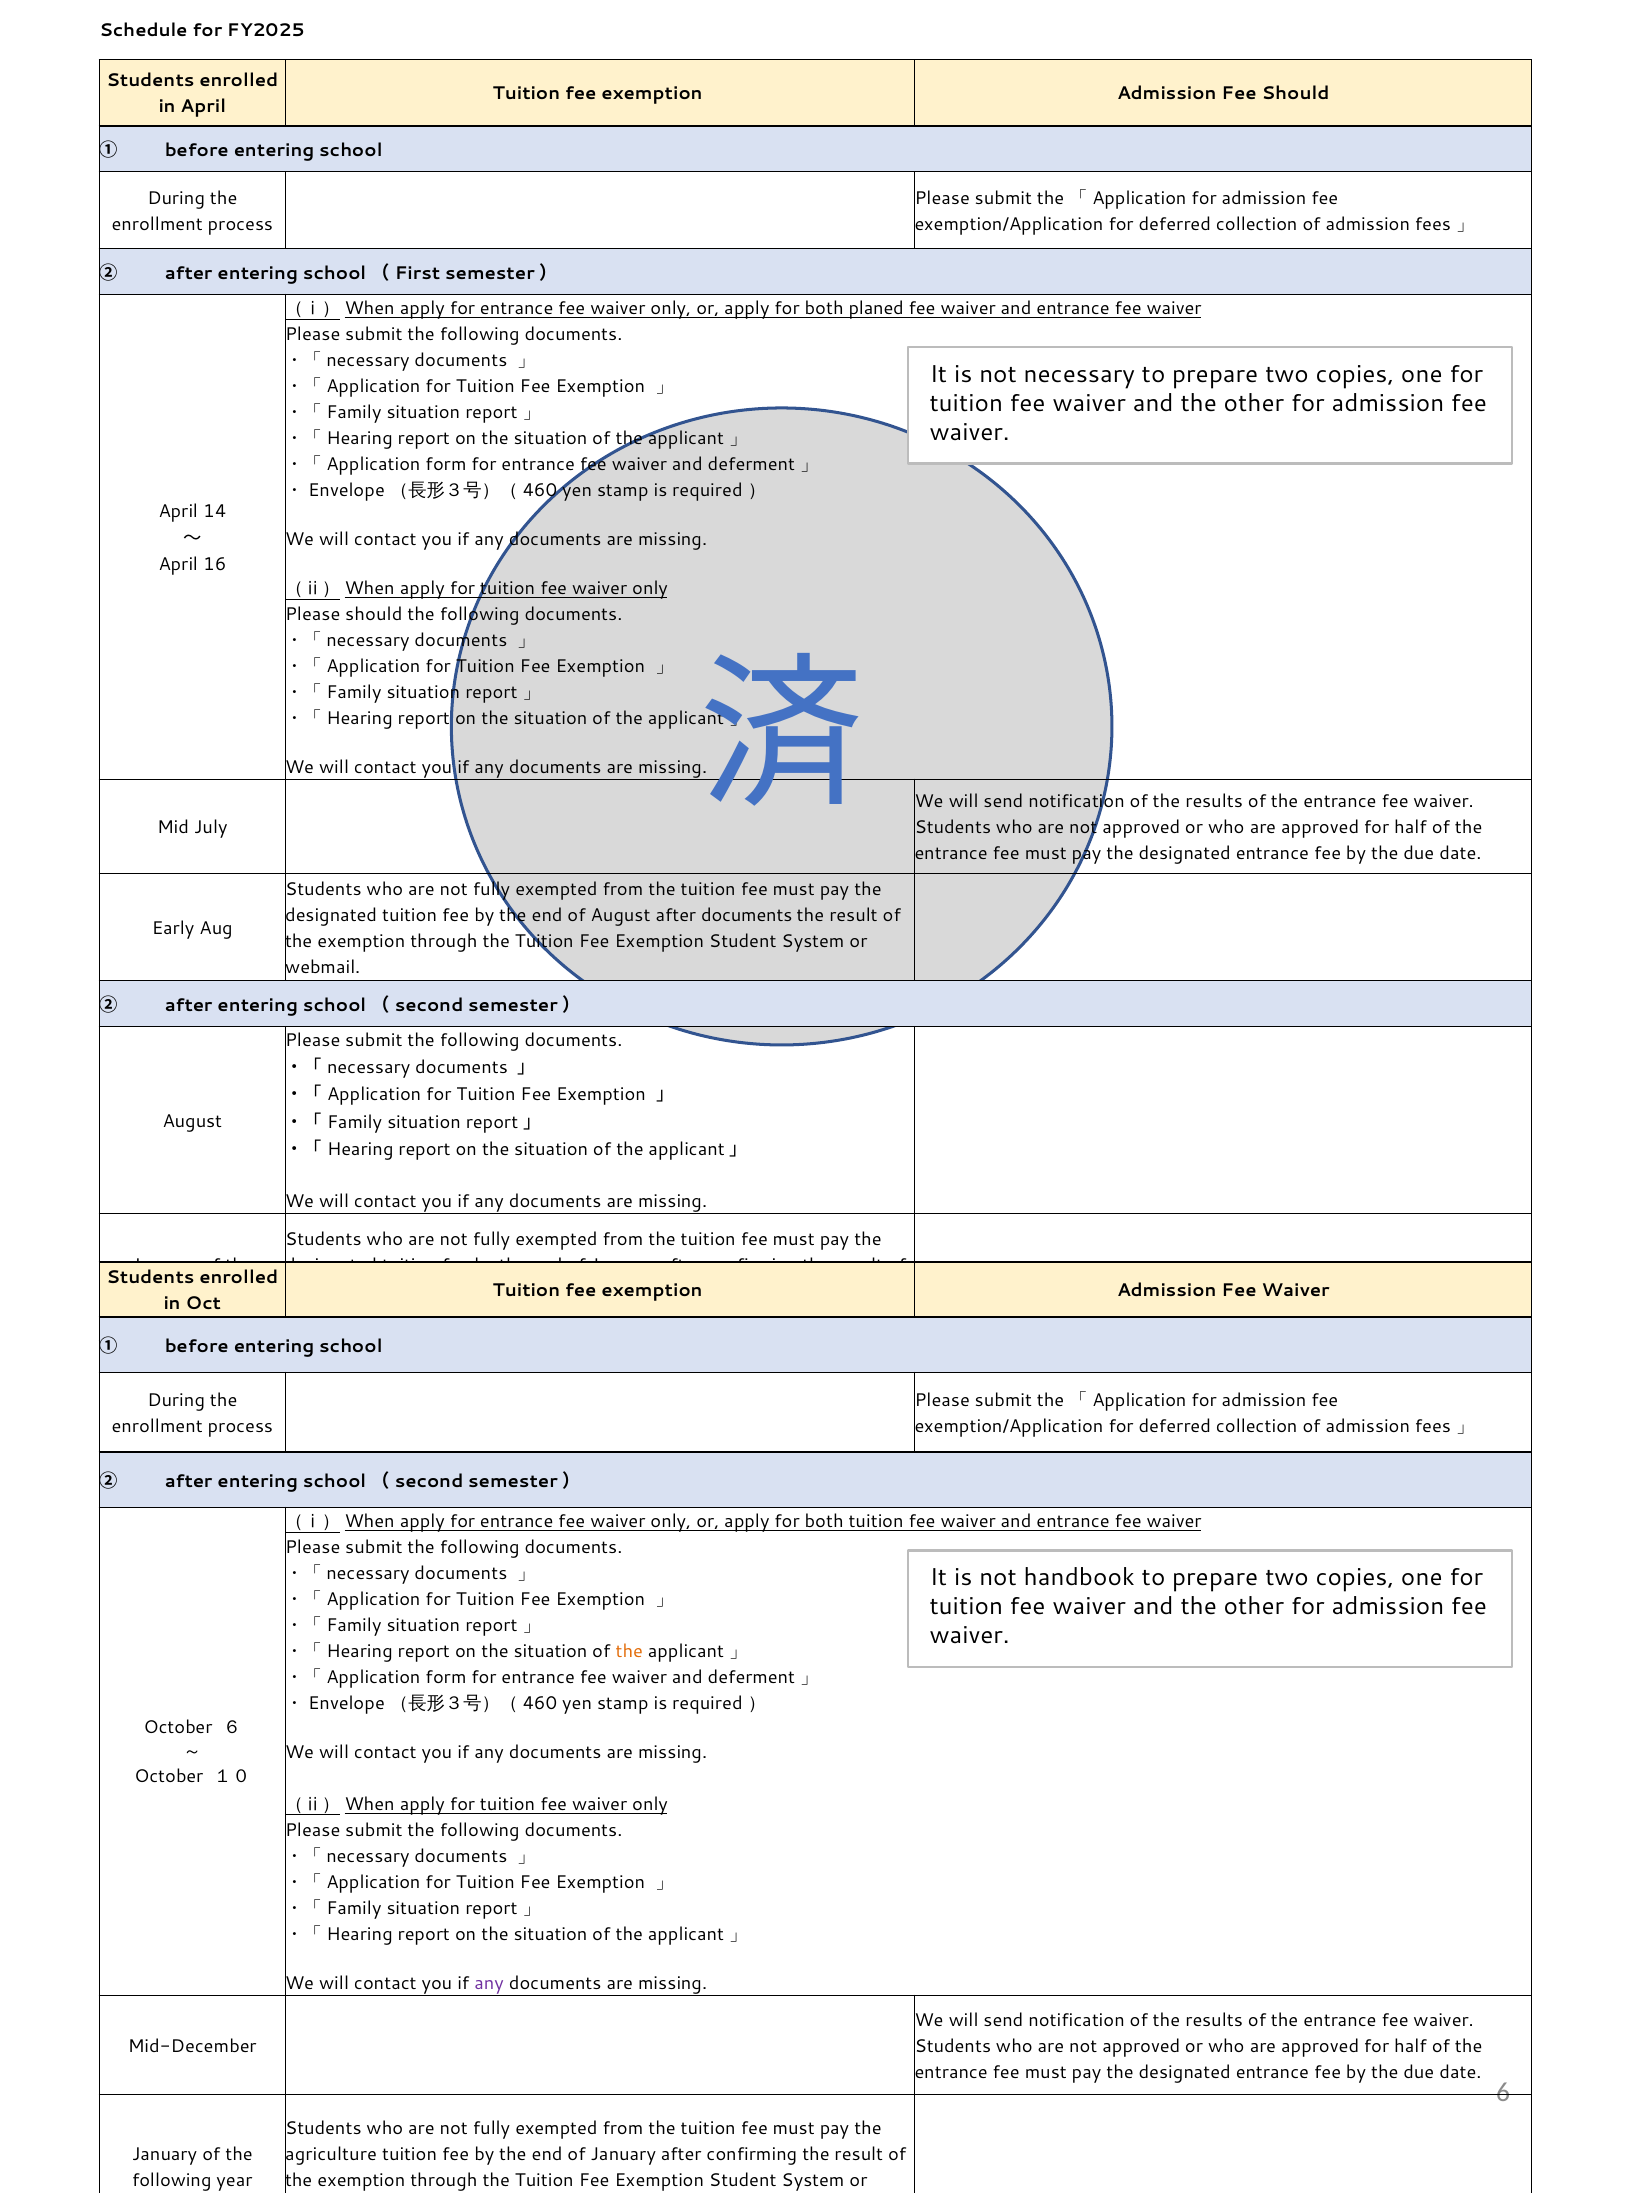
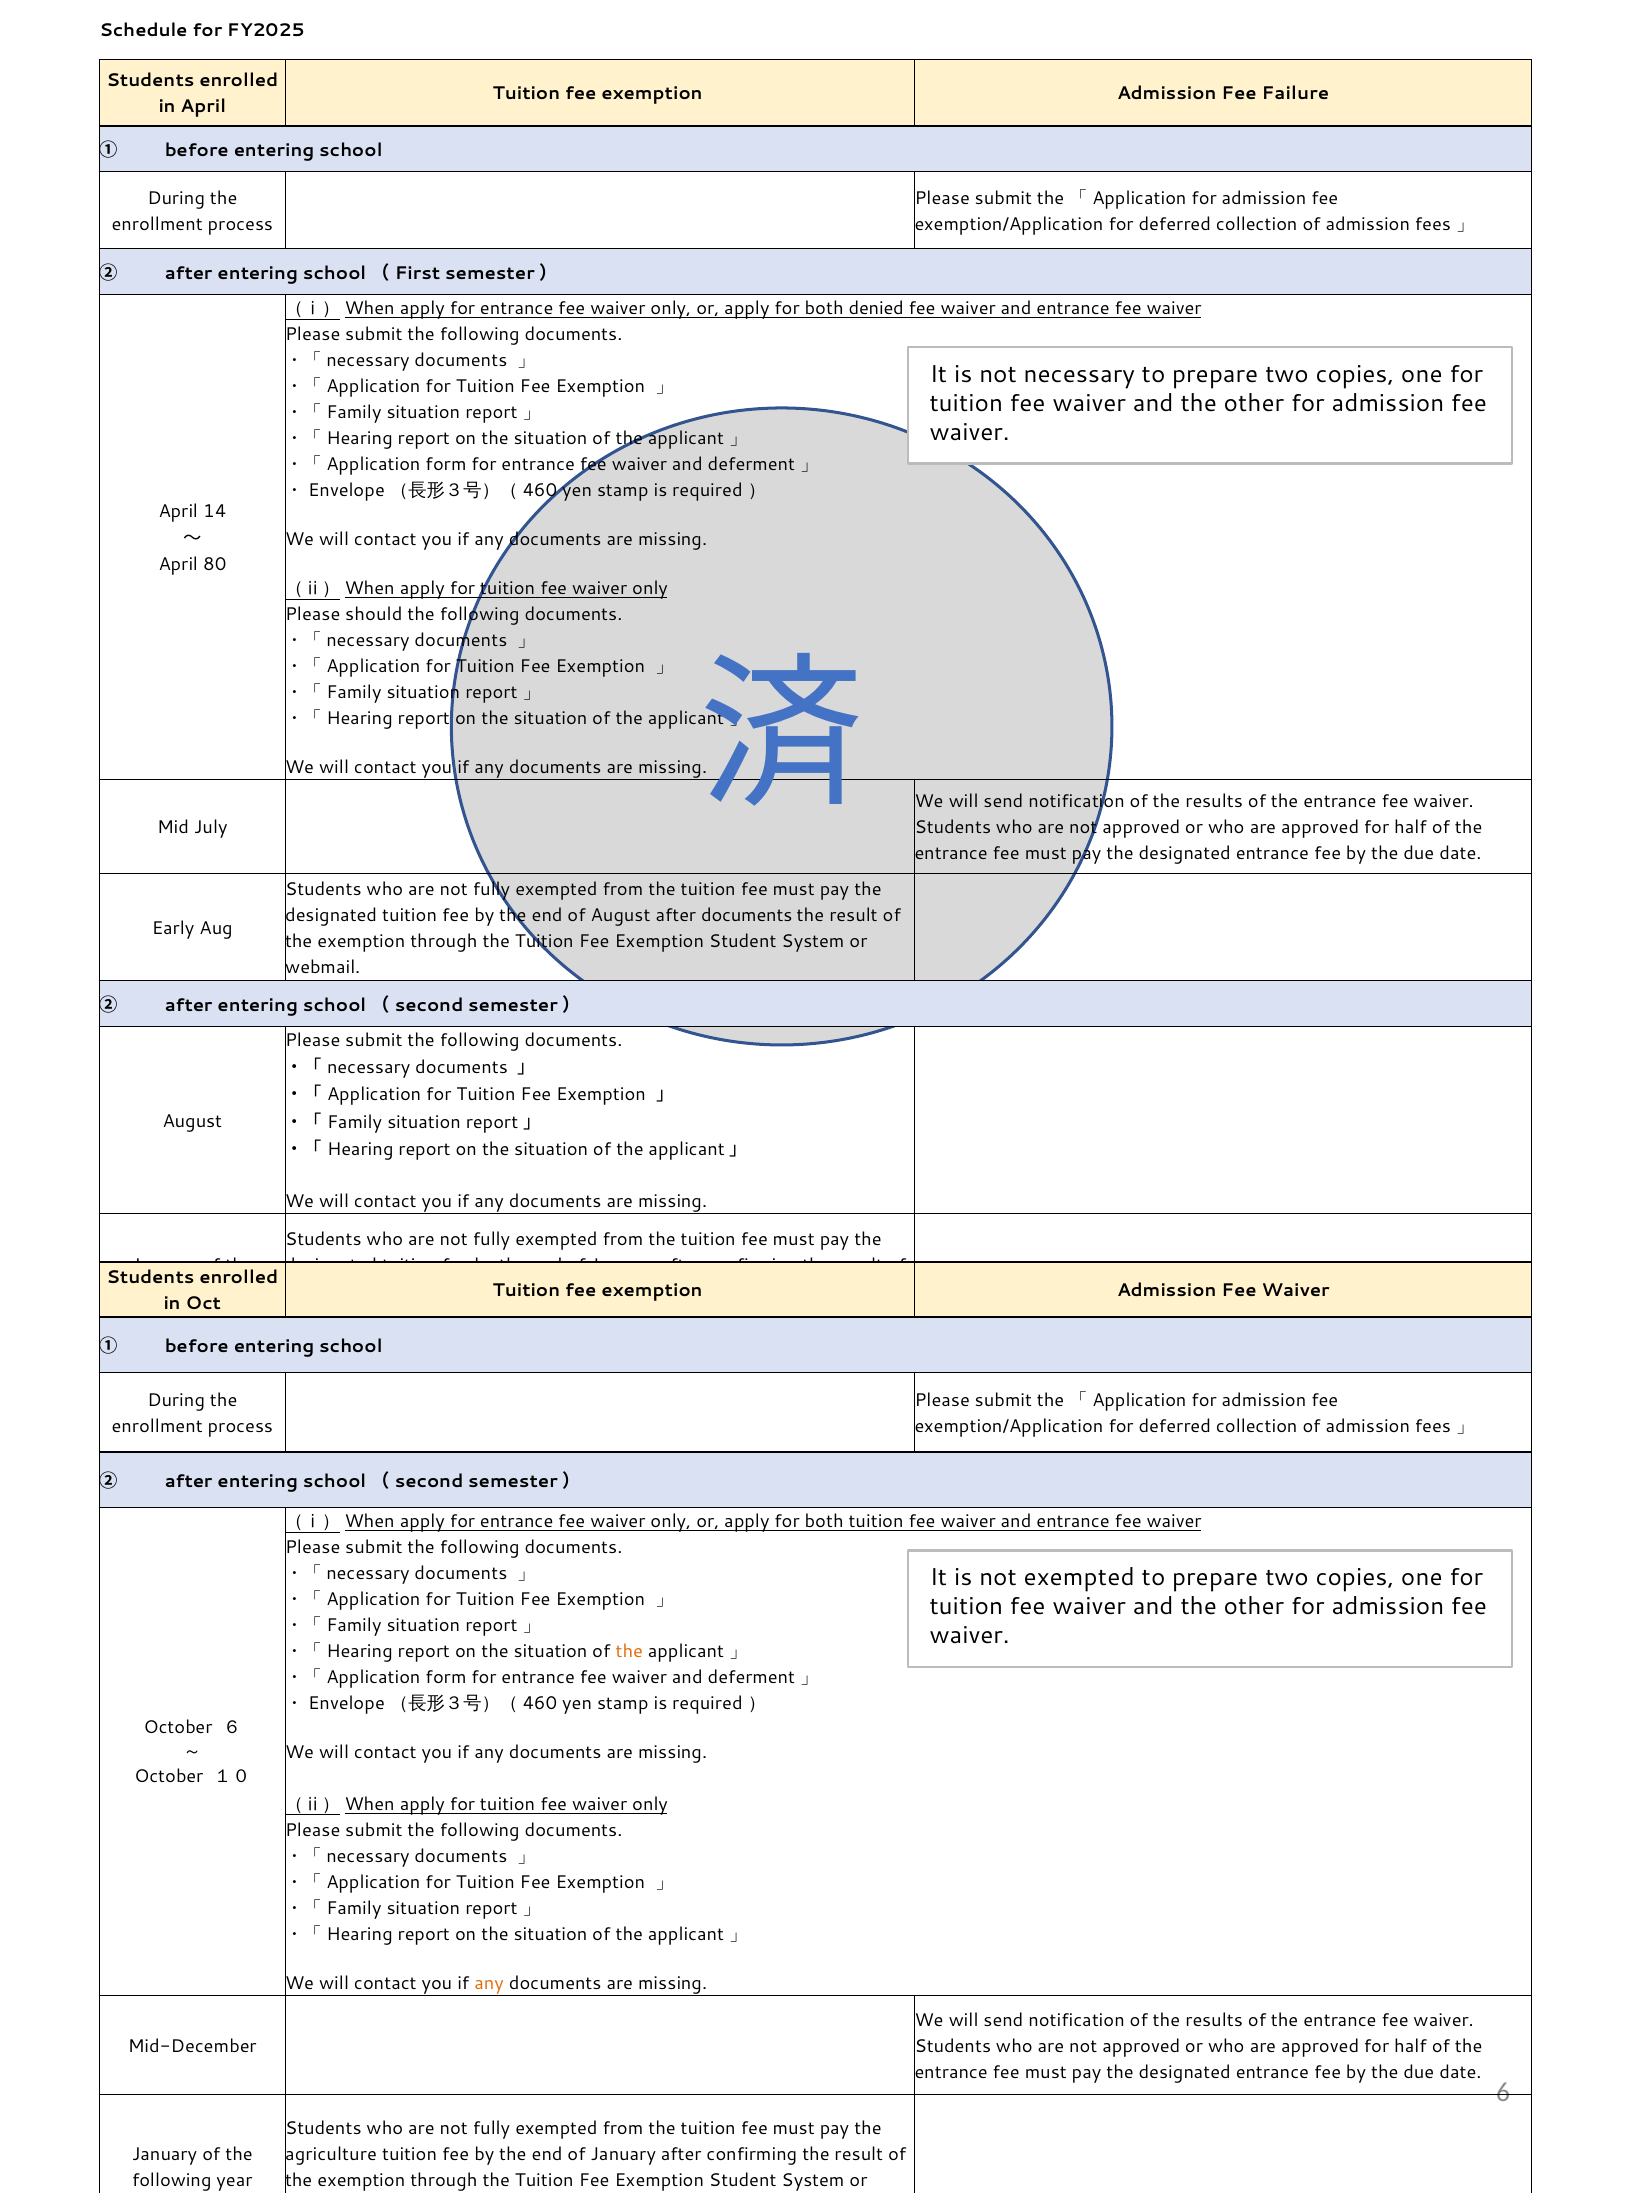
Fee Should: Should -> Failure (1295, 94)
planed: planed -> denied (876, 308)
16: 16 -> 80 (215, 564)
not handbook: handbook -> exempted (1079, 1578)
any colour: purple -> orange (489, 1984)
